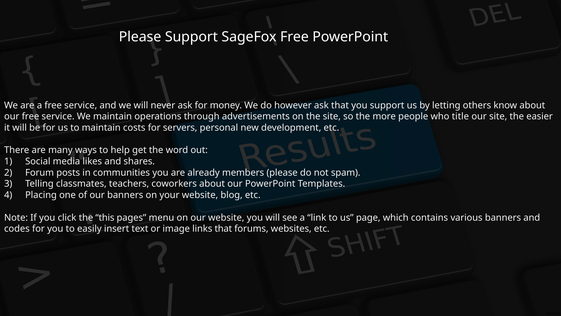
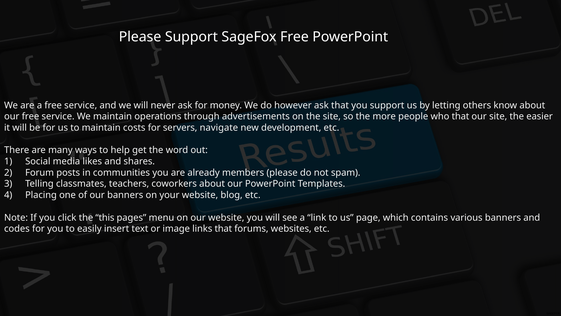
who title: title -> that (460, 116)
personal: personal -> navigate (219, 128)
